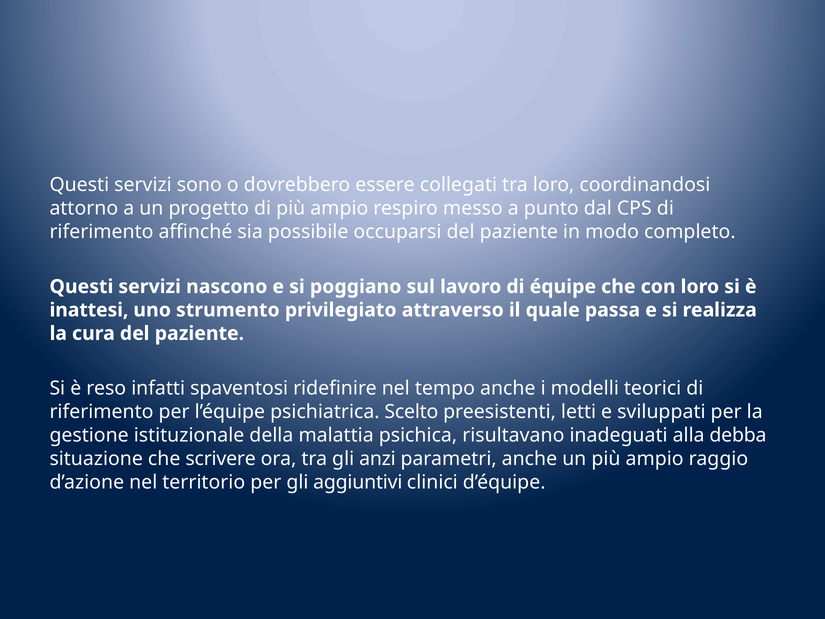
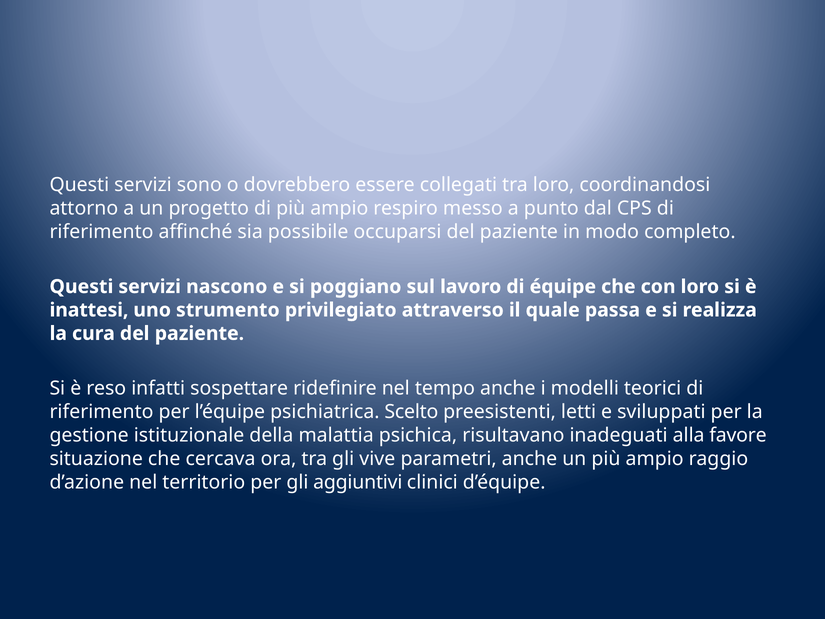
spaventosi: spaventosi -> sospettare (239, 388)
debba: debba -> favore (738, 435)
scrivere: scrivere -> cercava (221, 458)
anzi: anzi -> vive (377, 458)
